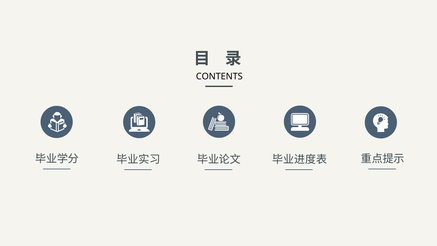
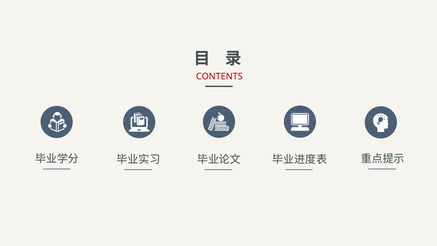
CONTENTS colour: black -> red (219, 76)
